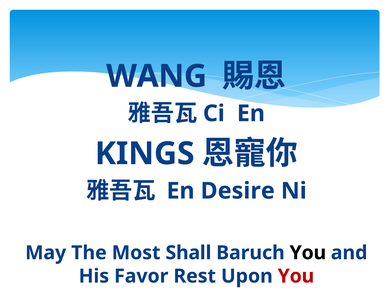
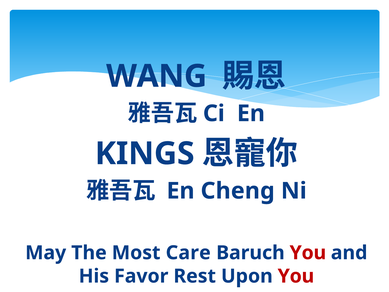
Desire: Desire -> Cheng (238, 191)
Shall: Shall -> Care (188, 253)
You colour: black -> red (308, 253)
